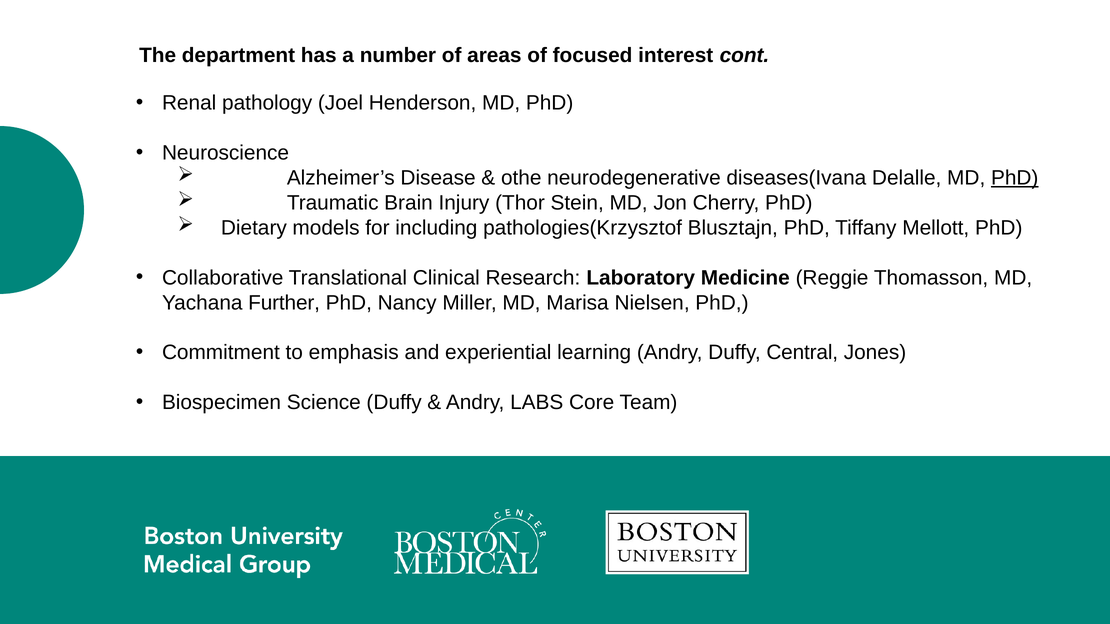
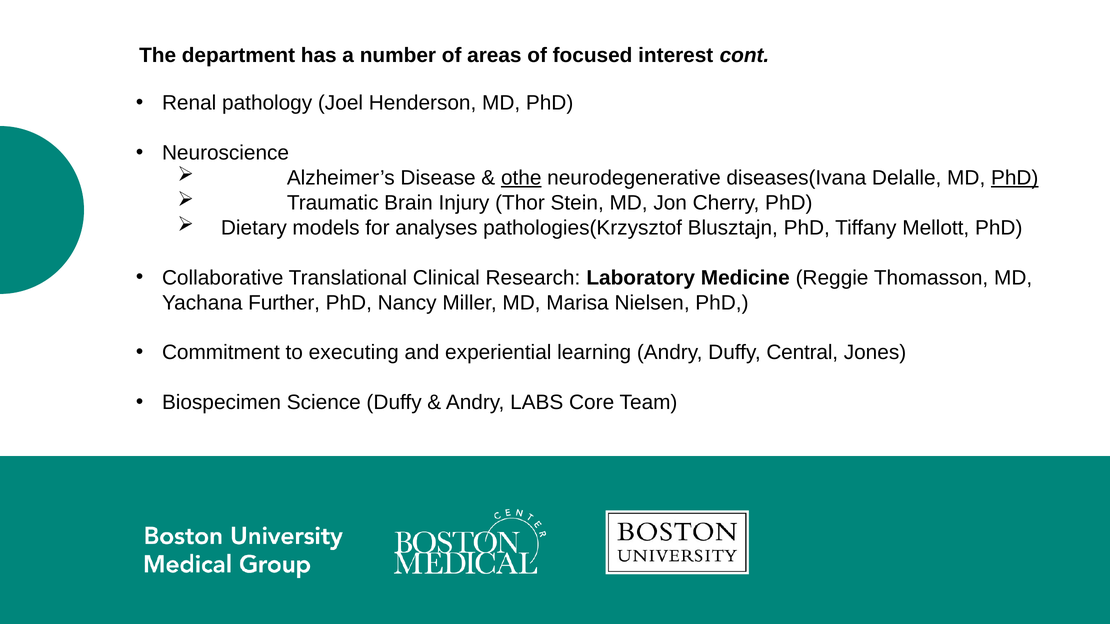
othe underline: none -> present (521, 178)
including: including -> analyses (436, 228)
emphasis: emphasis -> executing (354, 353)
